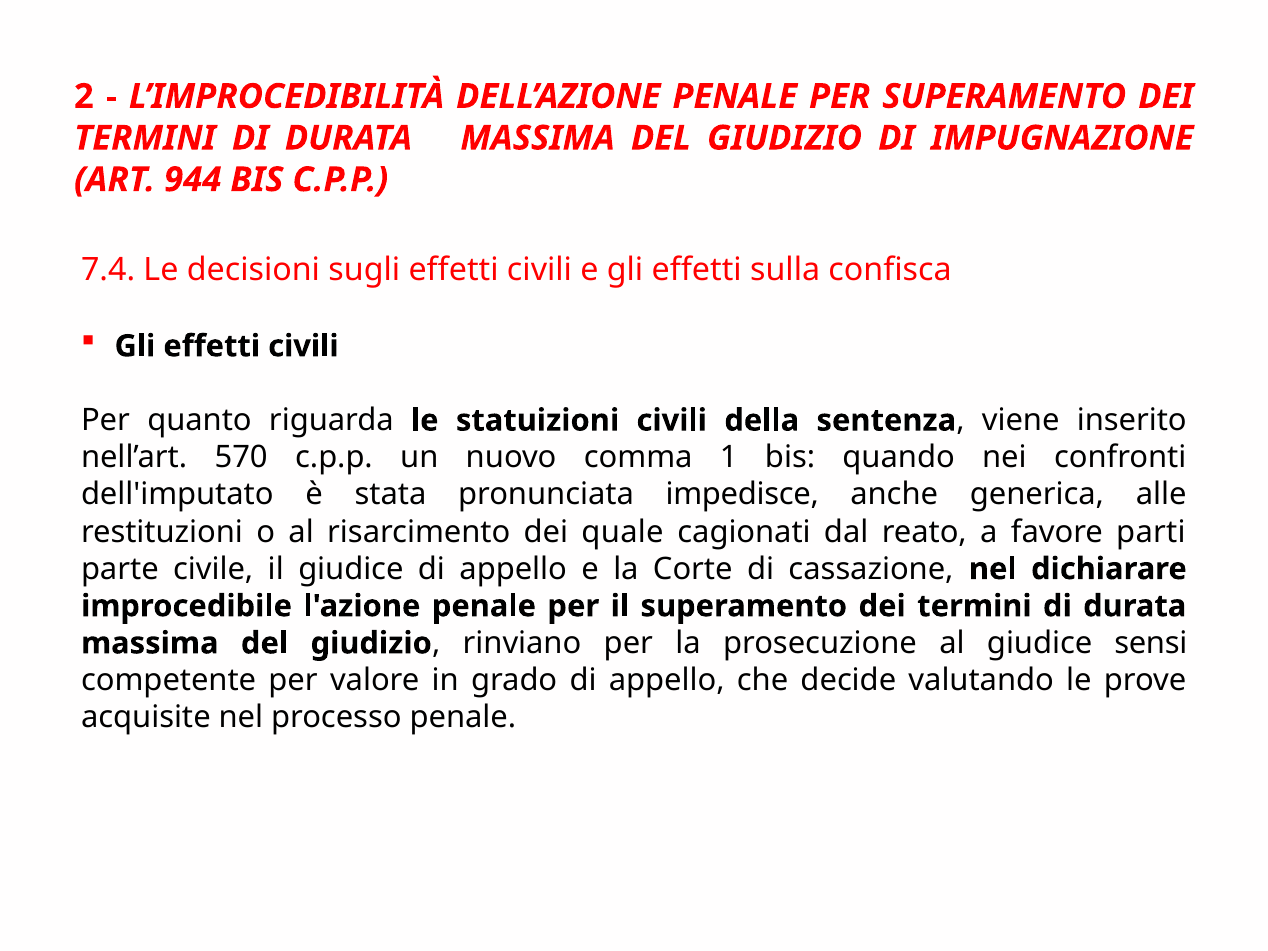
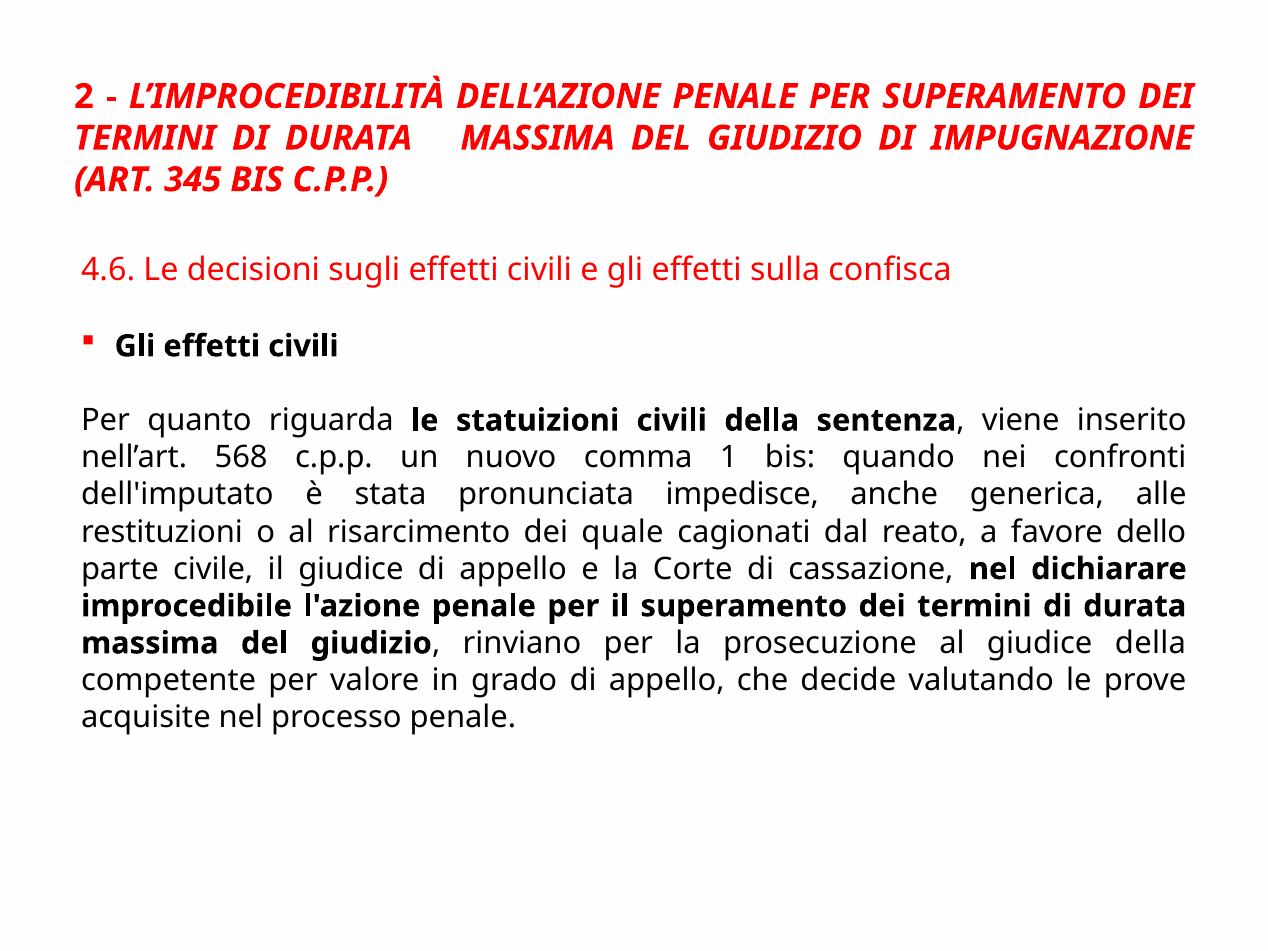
944: 944 -> 345 (193, 180)
7.4: 7.4 -> 4.6 (108, 270)
570: 570 -> 568 (241, 458)
parti: parti -> dello (1151, 532)
giudice sensi: sensi -> della (1150, 643)
